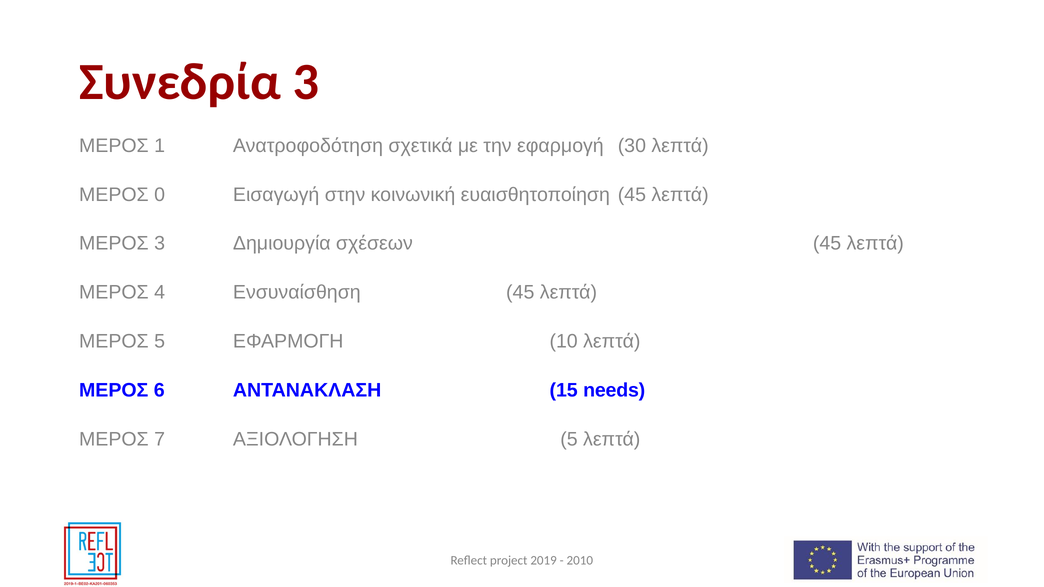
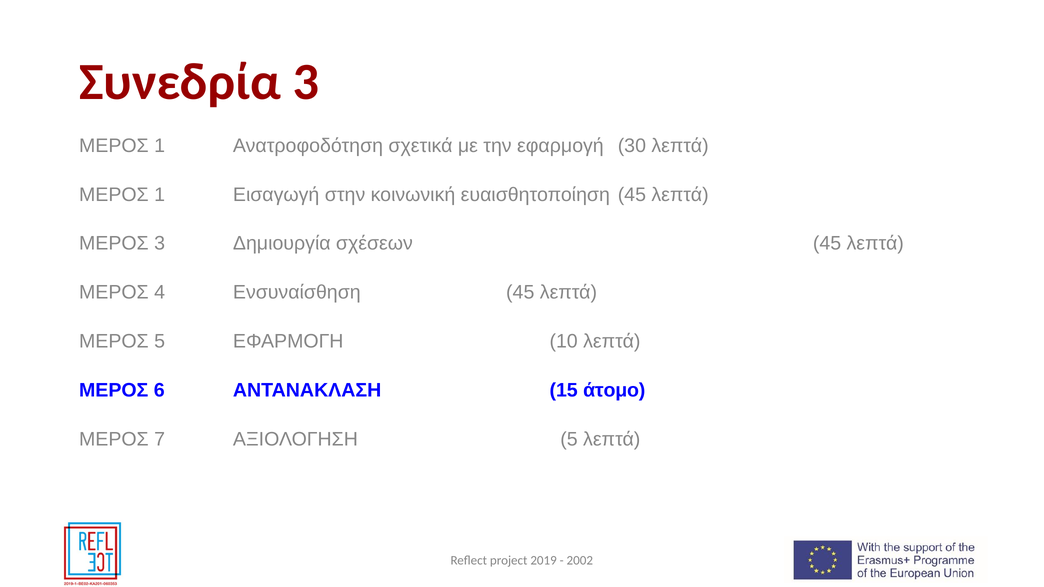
0: 0 -> 1 (160, 195)
needs: needs -> άτομο (614, 390)
2010: 2010 -> 2002 (580, 561)
